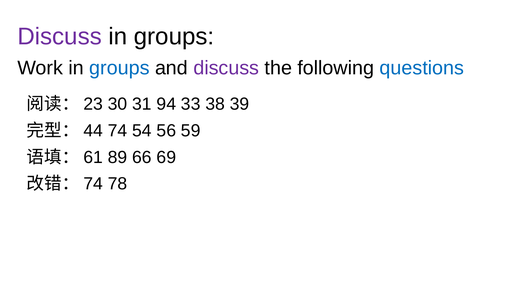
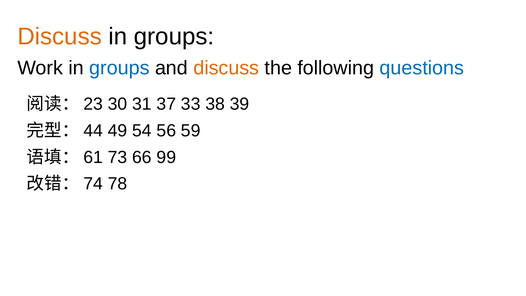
Discuss colour: purple -> orange (60, 36)
discuss colour: purple -> orange (226, 68)
94: 94 -> 37 (166, 104)
74: 74 -> 49 (118, 131)
89: 89 -> 73 (118, 157)
69: 69 -> 99 (166, 157)
